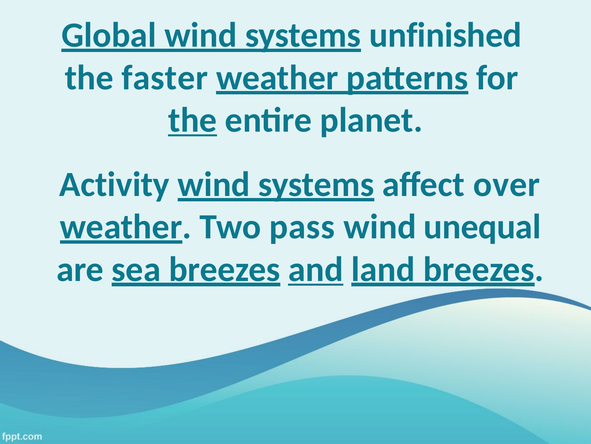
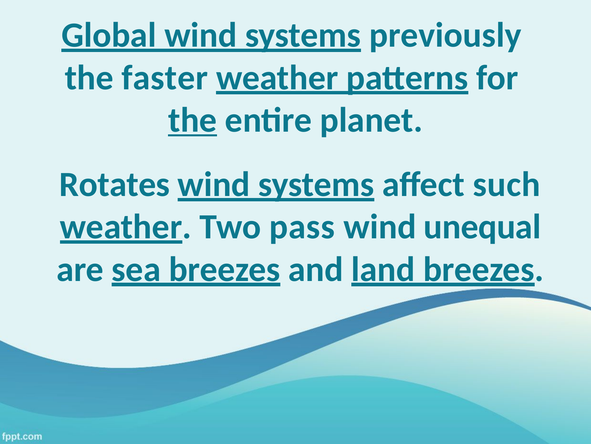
unfinished: unfinished -> previously (445, 35)
Activity: Activity -> Rotates (115, 184)
over: over -> such (507, 184)
and underline: present -> none (316, 269)
